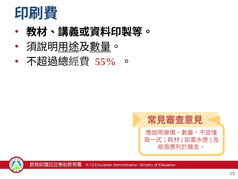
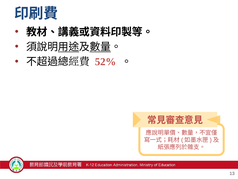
55%: 55% -> 52% (105, 62)
